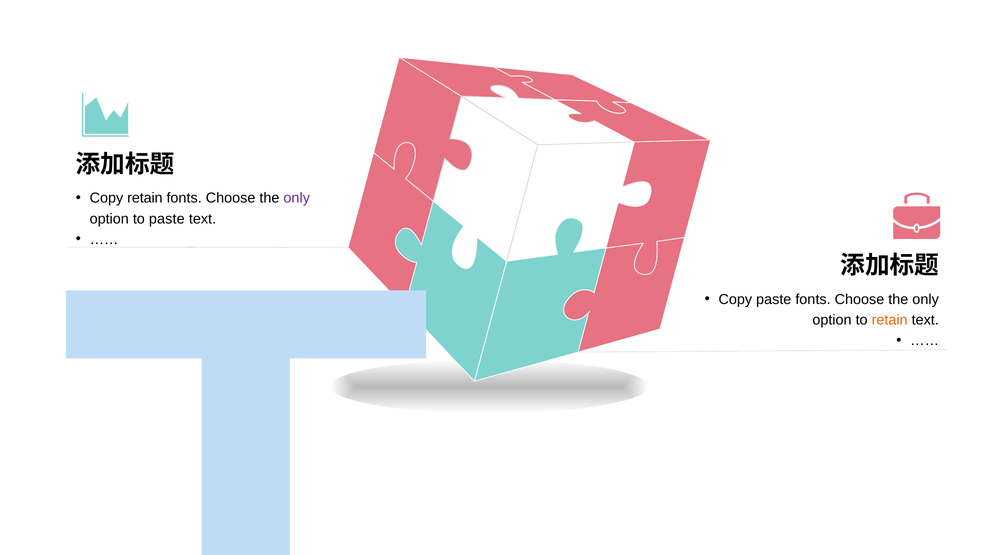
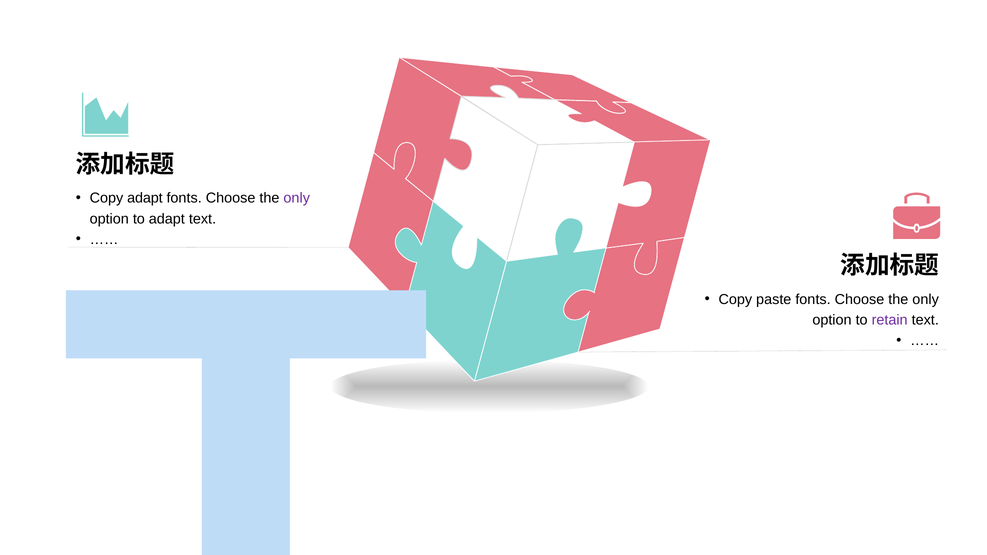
Copy retain: retain -> adapt (145, 198)
to paste: paste -> adapt (167, 219)
retain colour: orange -> purple (890, 320)
